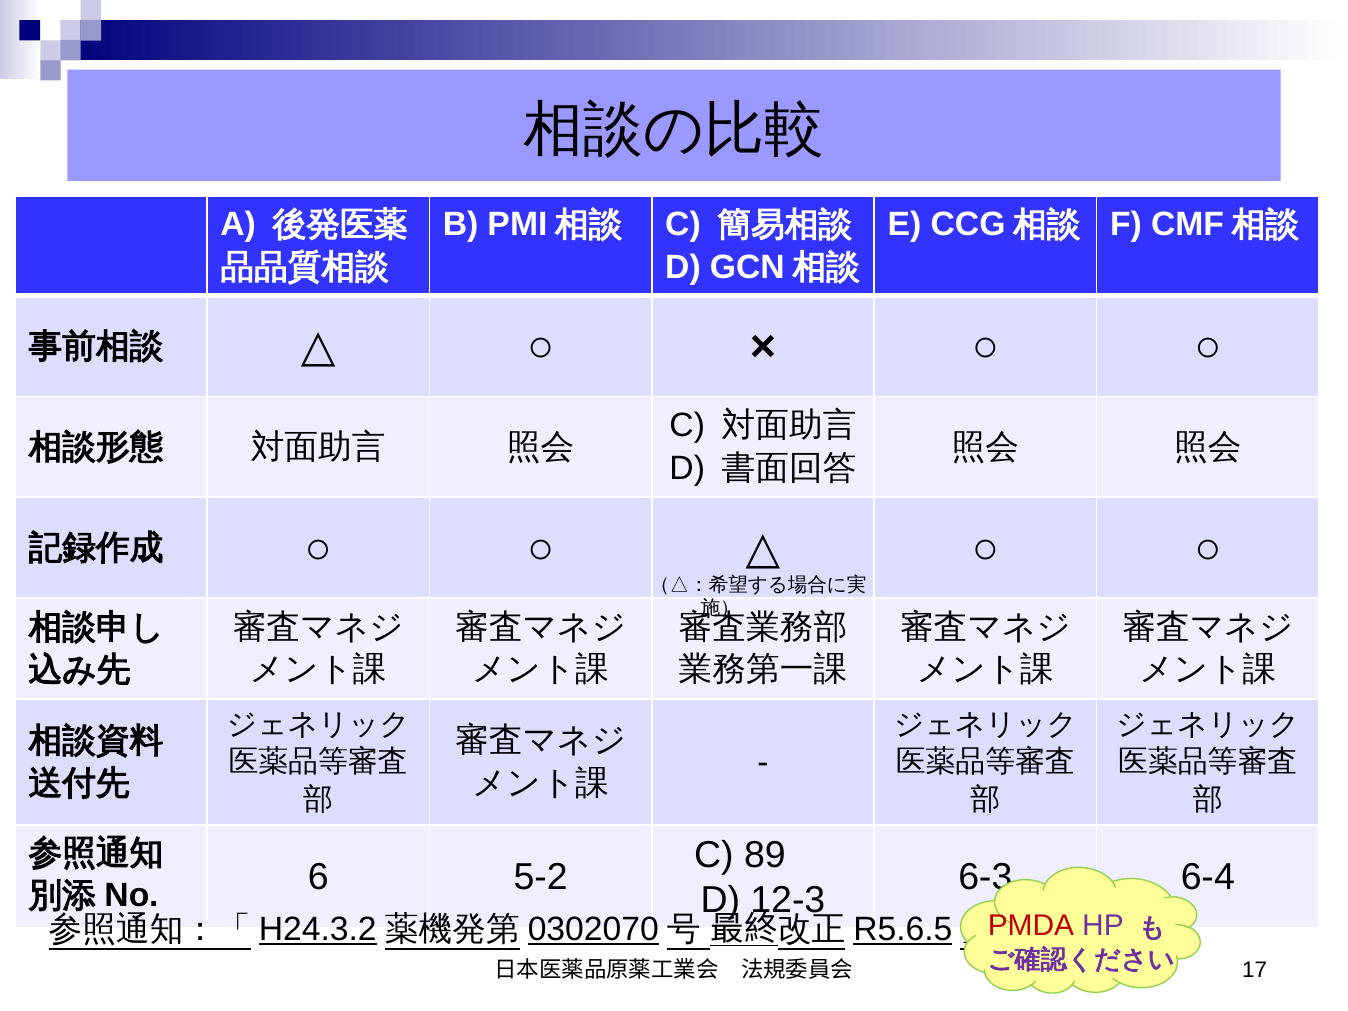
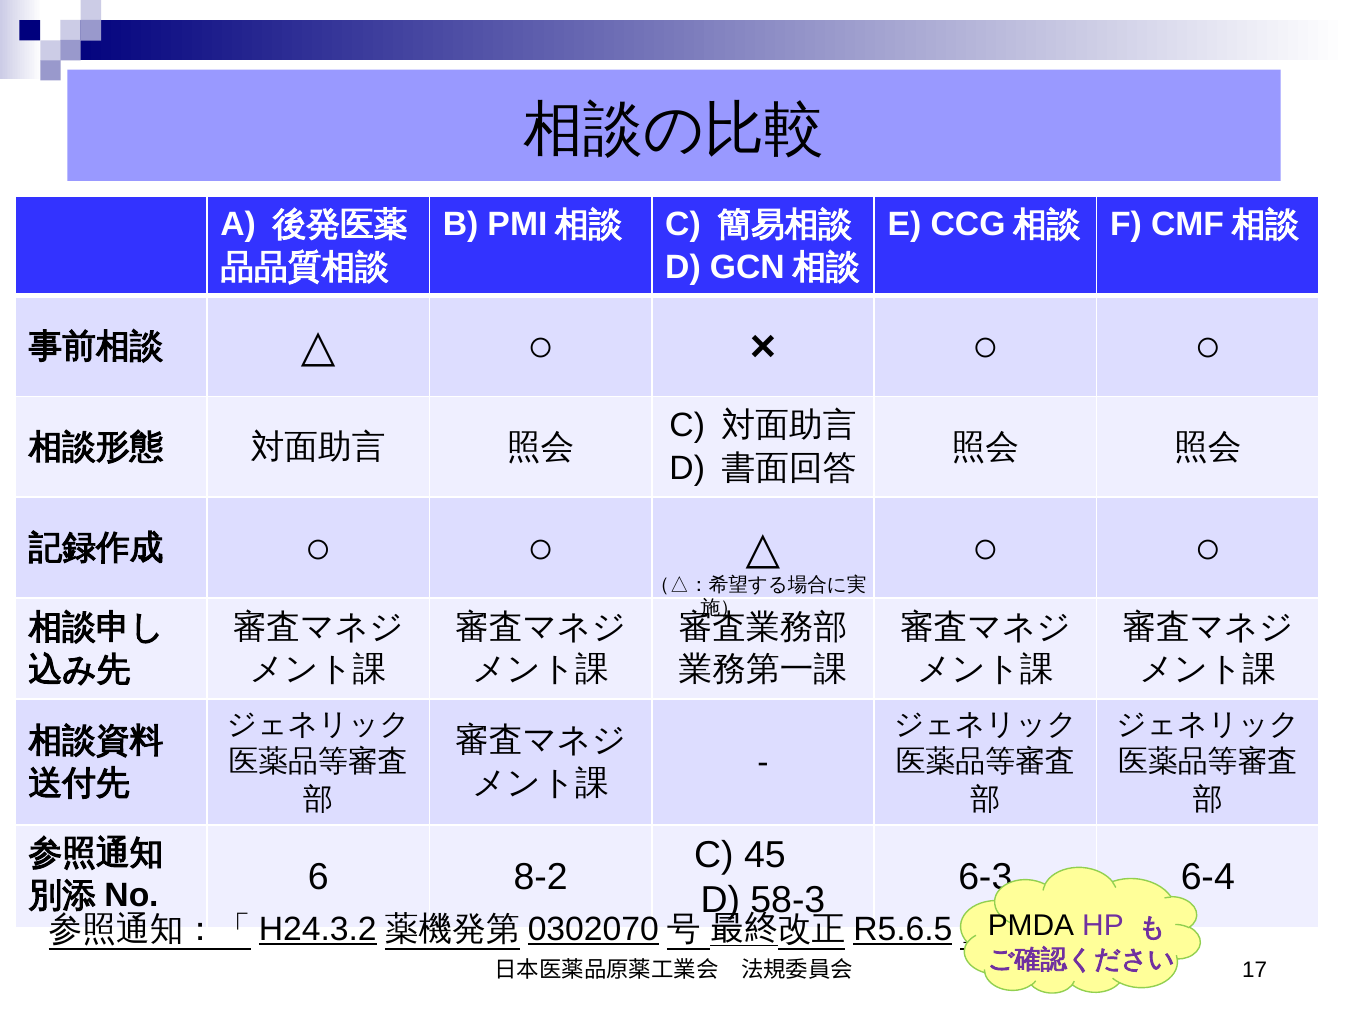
89: 89 -> 45 (765, 855)
5-2: 5-2 -> 8-2 (541, 877)
12-3: 12-3 -> 58-3 (788, 901)
PMDA colour: red -> black (1031, 926)
